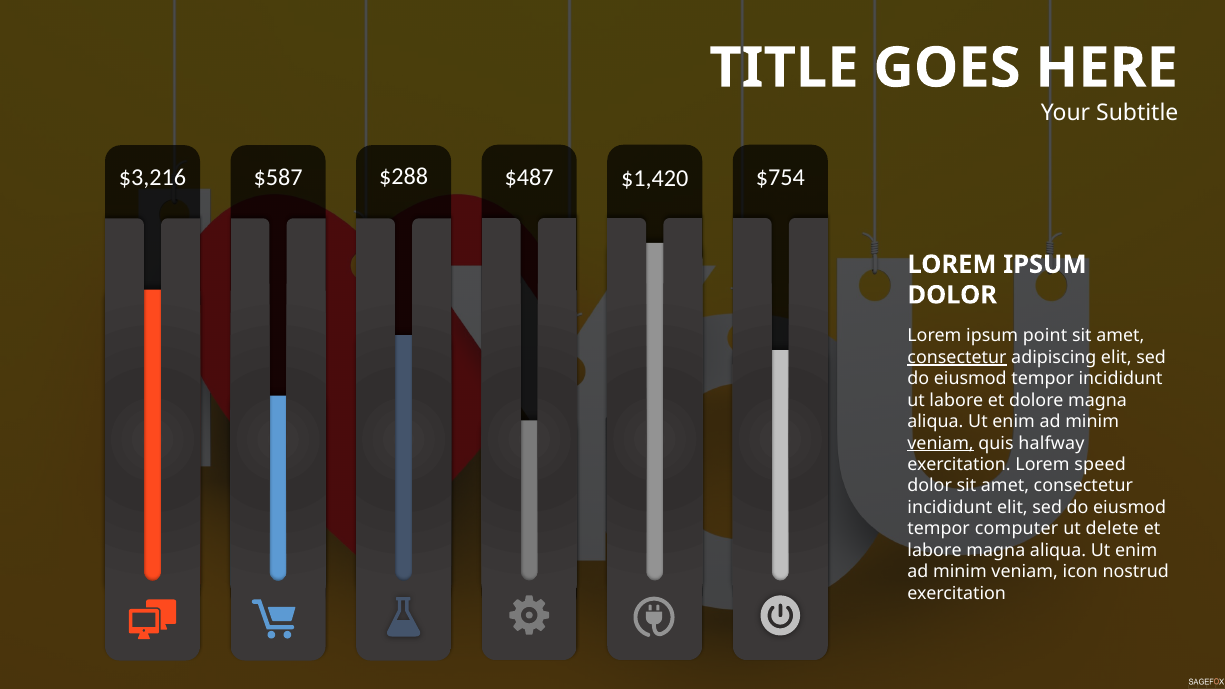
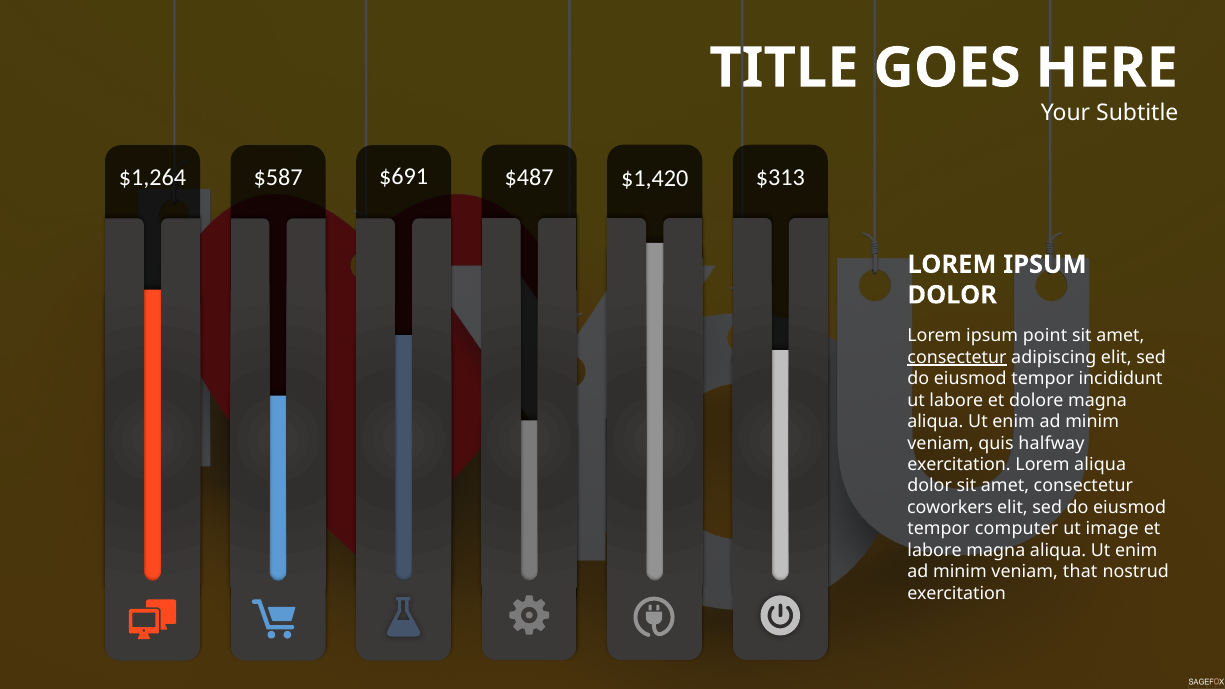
$3,216: $3,216 -> $1,264 (153, 177)
$288: $288 -> $691 (404, 177)
$754: $754 -> $313 (780, 177)
veniam underline: present -> none (941, 443)
Lorem speed: speed -> aliqua (1100, 465)
incididunt: incididunt -> coworkers (950, 508)
delete: delete -> image (1112, 529)
icon: icon -> that (1080, 572)
